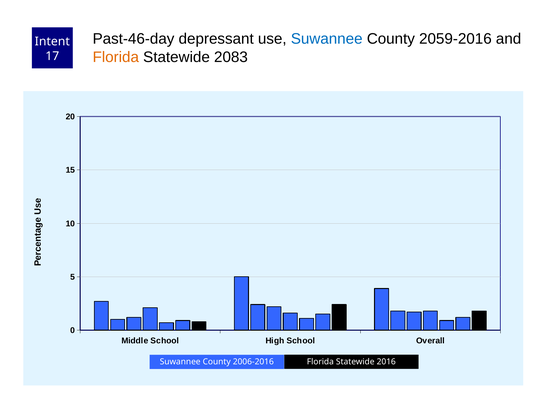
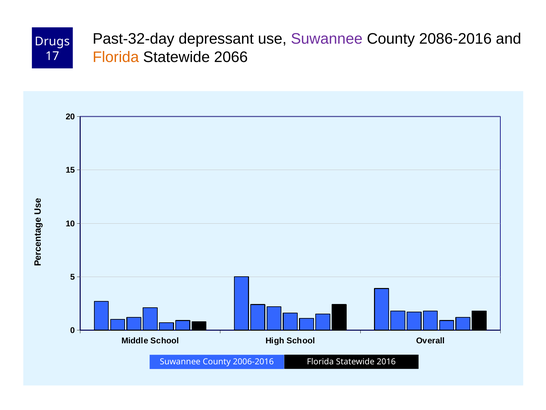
Past-46-day: Past-46-day -> Past-32-day (133, 39)
Suwannee colour: blue -> purple (327, 39)
2059-2016: 2059-2016 -> 2086-2016 (455, 39)
Intent: Intent -> Drugs (52, 41)
2083: 2083 -> 2066 (231, 57)
